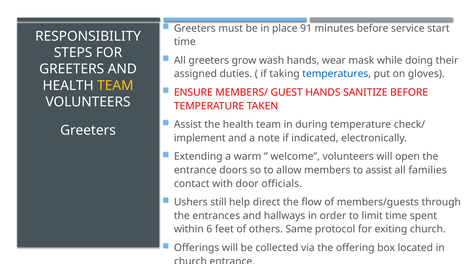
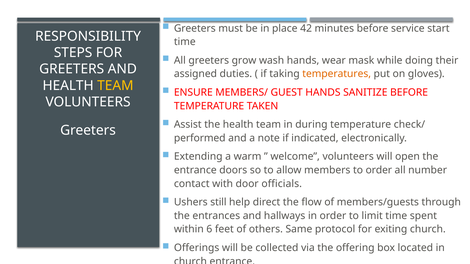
91: 91 -> 42 (306, 28)
temperatures colour: blue -> orange (337, 74)
implement: implement -> performed (200, 138)
to assist: assist -> order (379, 170)
families: families -> number (428, 170)
